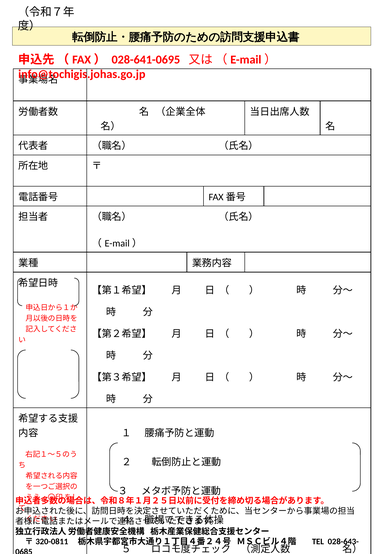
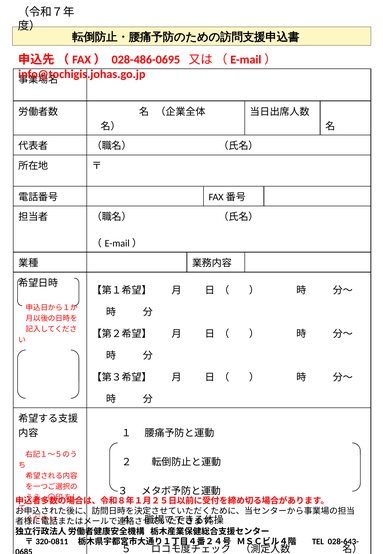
028-641-0695: 028-641-0695 -> 028-486-0695 (146, 60)
